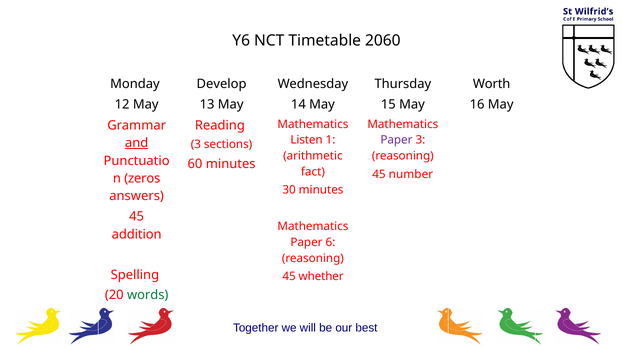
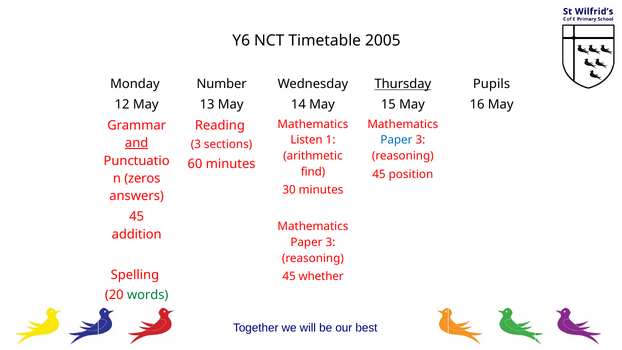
2060: 2060 -> 2005 (383, 41)
Develop: Develop -> Number (222, 84)
Thursday underline: none -> present (403, 84)
Worth: Worth -> Pupils (492, 84)
Paper colour: purple -> blue (396, 140)
fact: fact -> find (313, 172)
number: number -> position (411, 174)
6: 6 -> 3 (331, 242)
